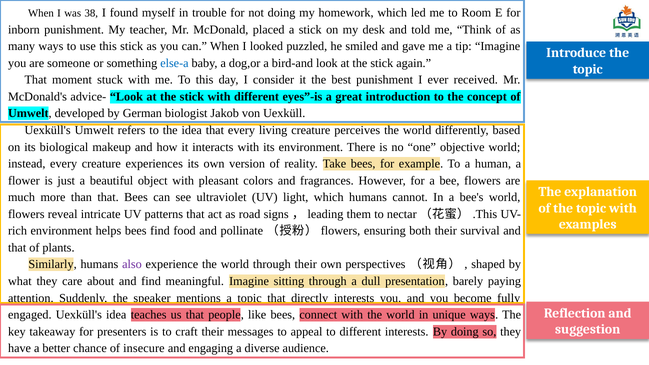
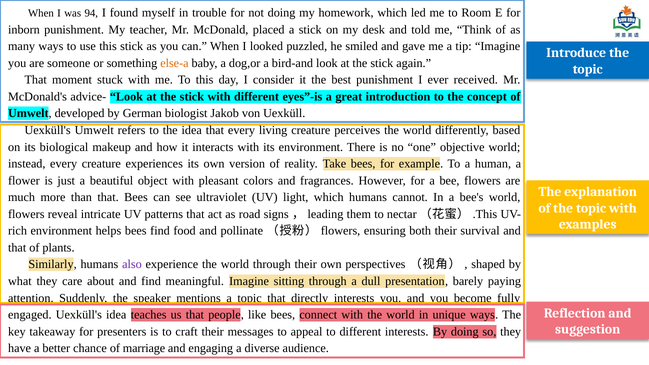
38: 38 -> 94 (91, 13)
else-a colour: blue -> orange (174, 63)
insecure: insecure -> marriage (144, 348)
